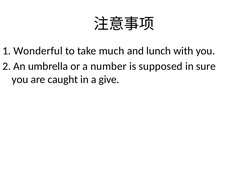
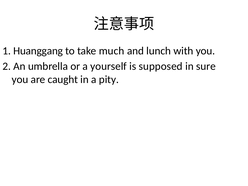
Wonderful: Wonderful -> Huanggang (38, 51)
number: number -> yourself (109, 66)
give: give -> pity (109, 80)
